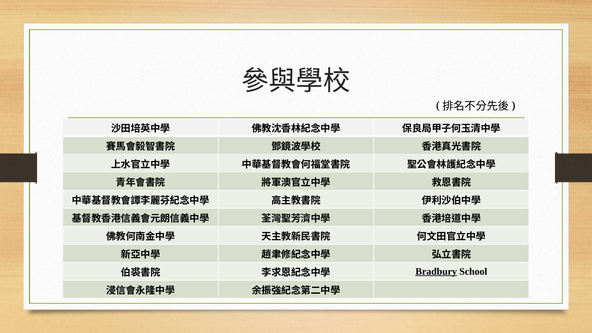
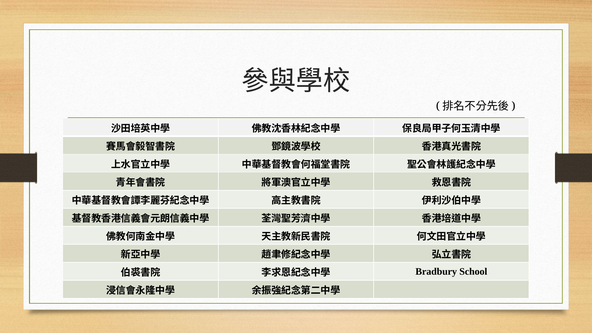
Bradbury underline: present -> none (436, 272)
